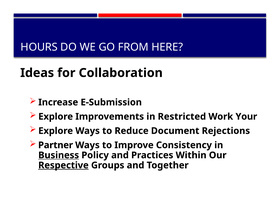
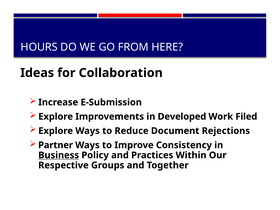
Restricted: Restricted -> Developed (182, 117)
Your: Your -> Filed (246, 117)
Respective underline: present -> none (63, 165)
